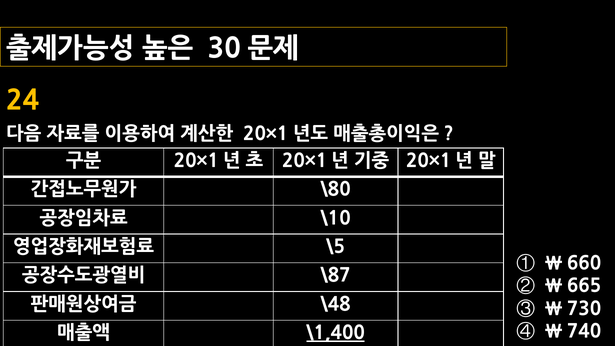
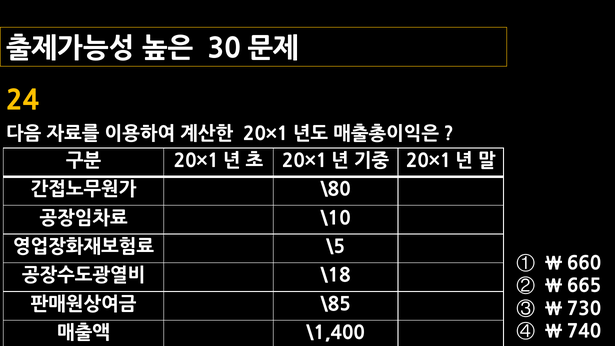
\87: \87 -> \18 (336, 276)
\48: \48 -> \85 (336, 304)
\1,400 underline: present -> none (336, 333)
